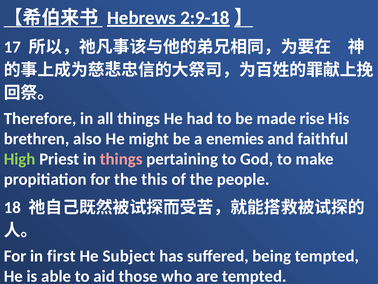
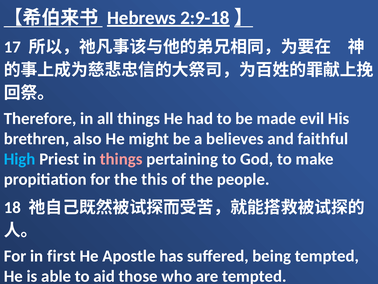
rise: rise -> evil (312, 118)
enemies: enemies -> believes (235, 139)
High colour: light green -> light blue (20, 159)
Subject: Subject -> Apostle (129, 256)
